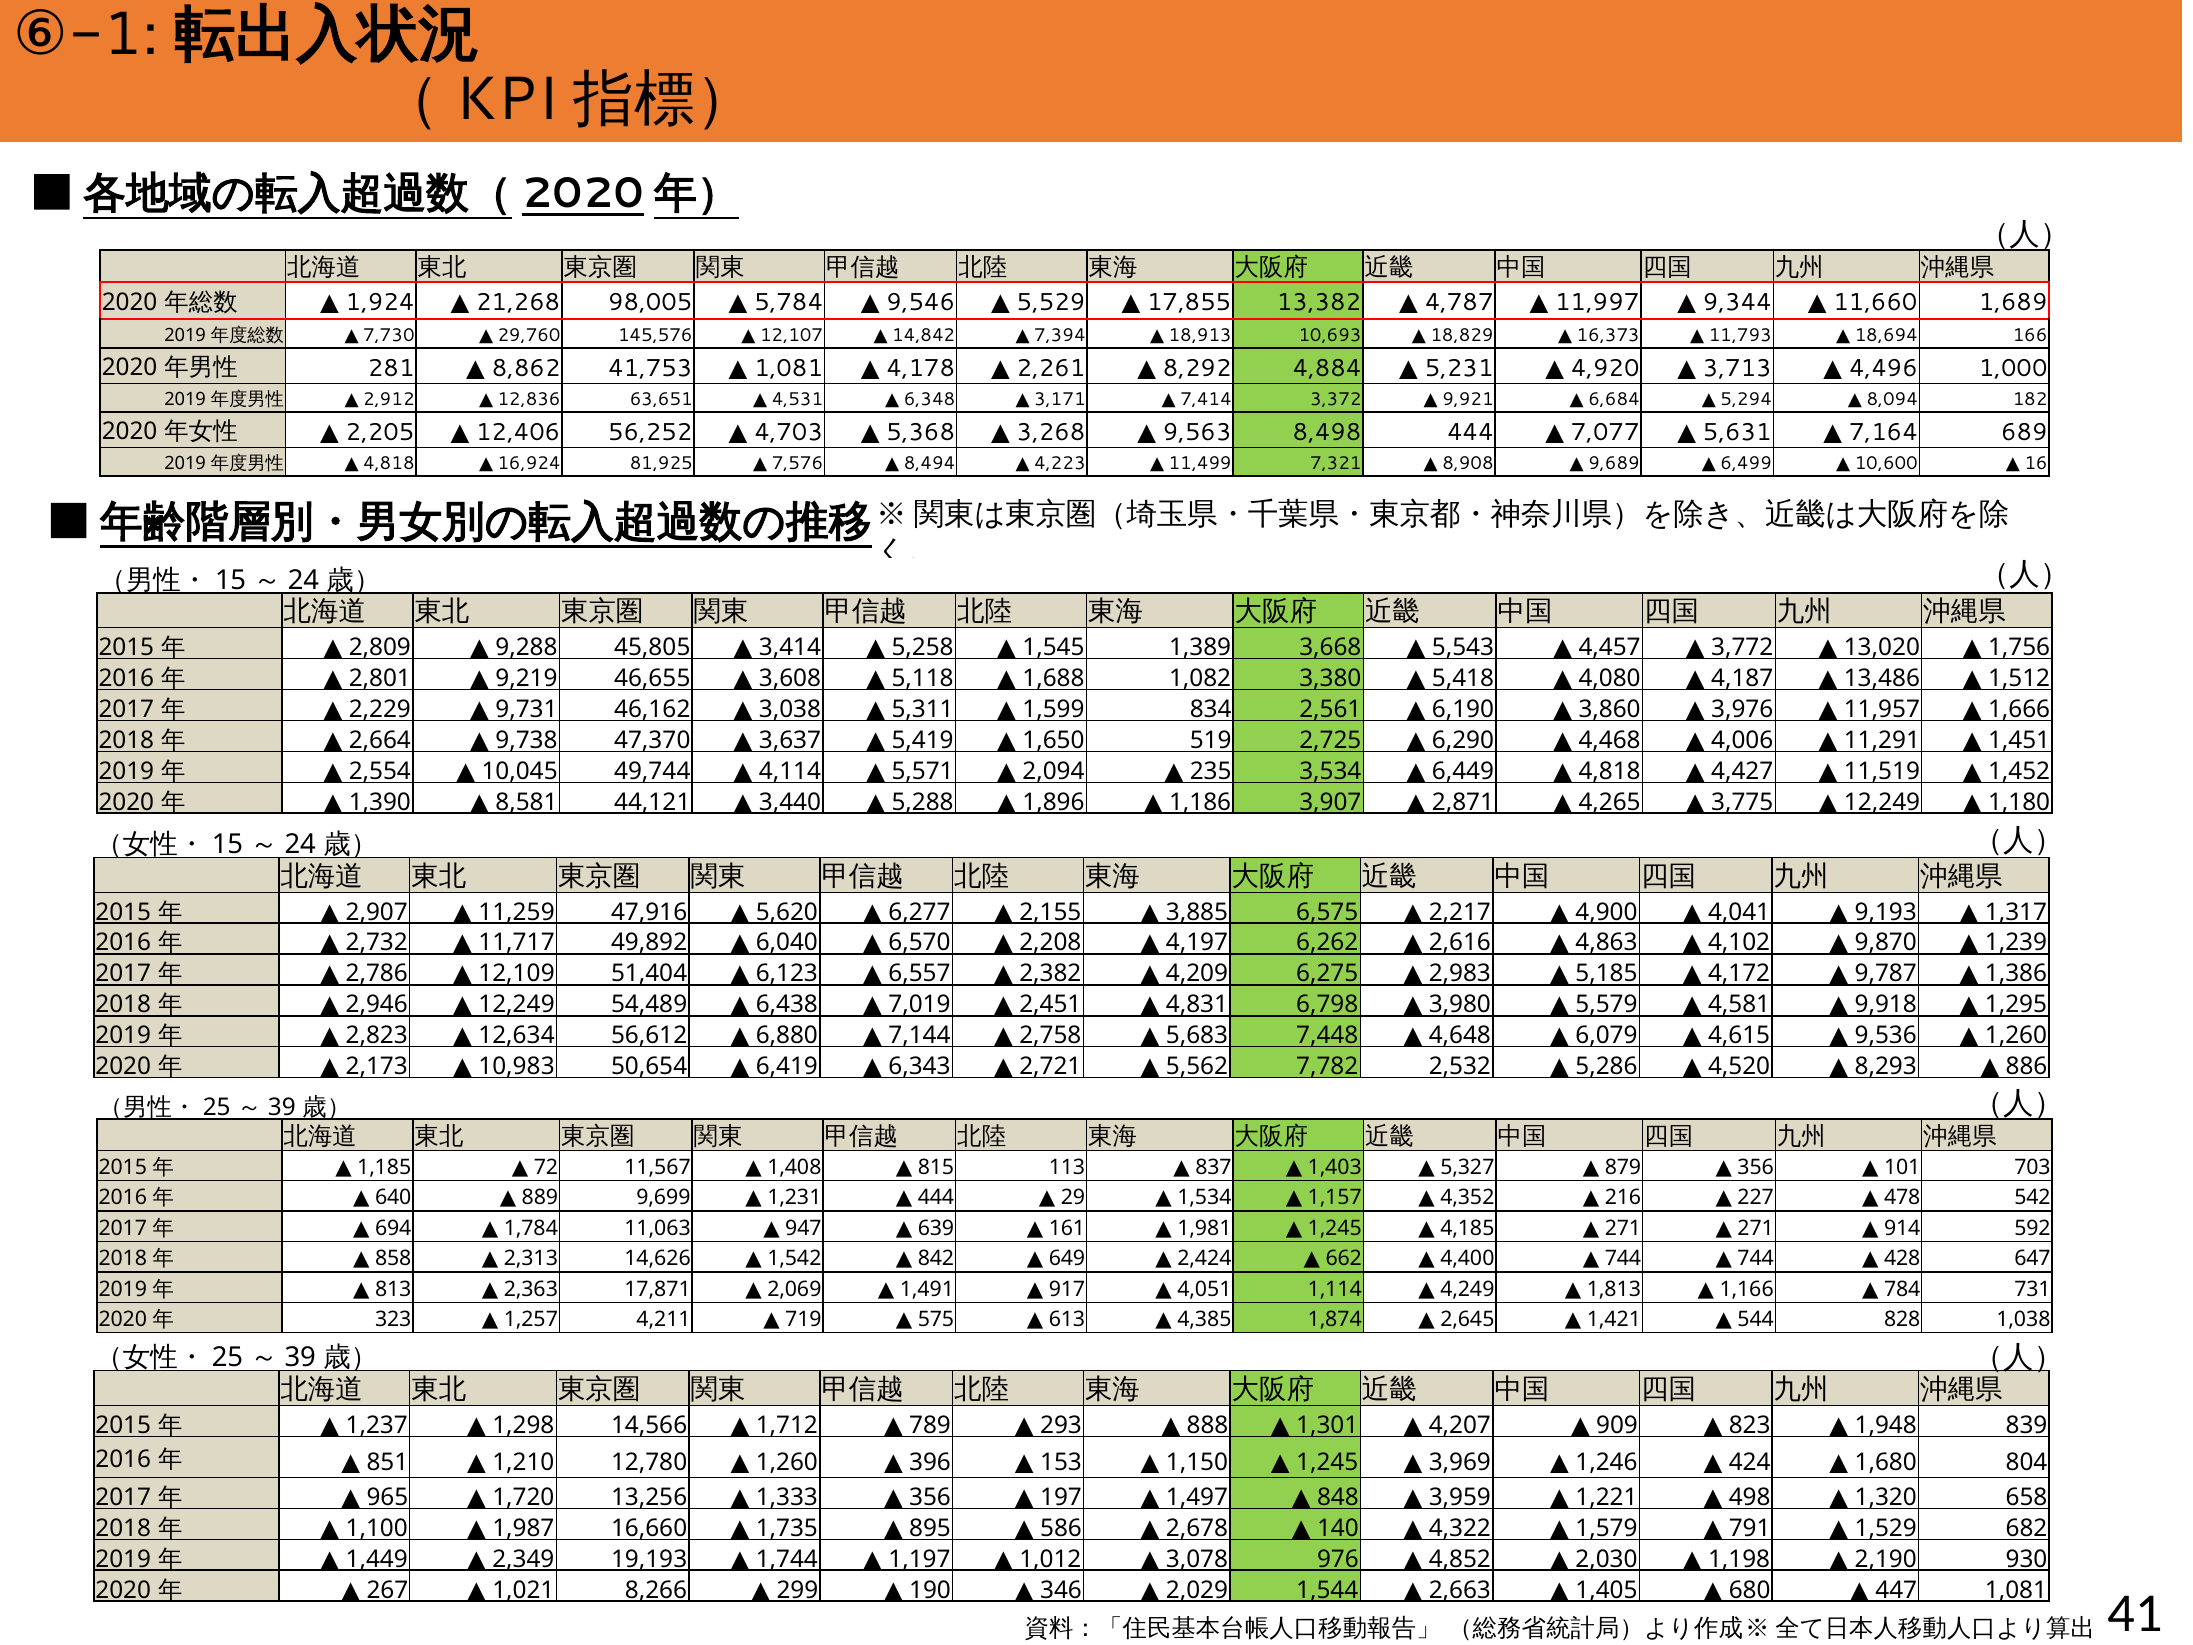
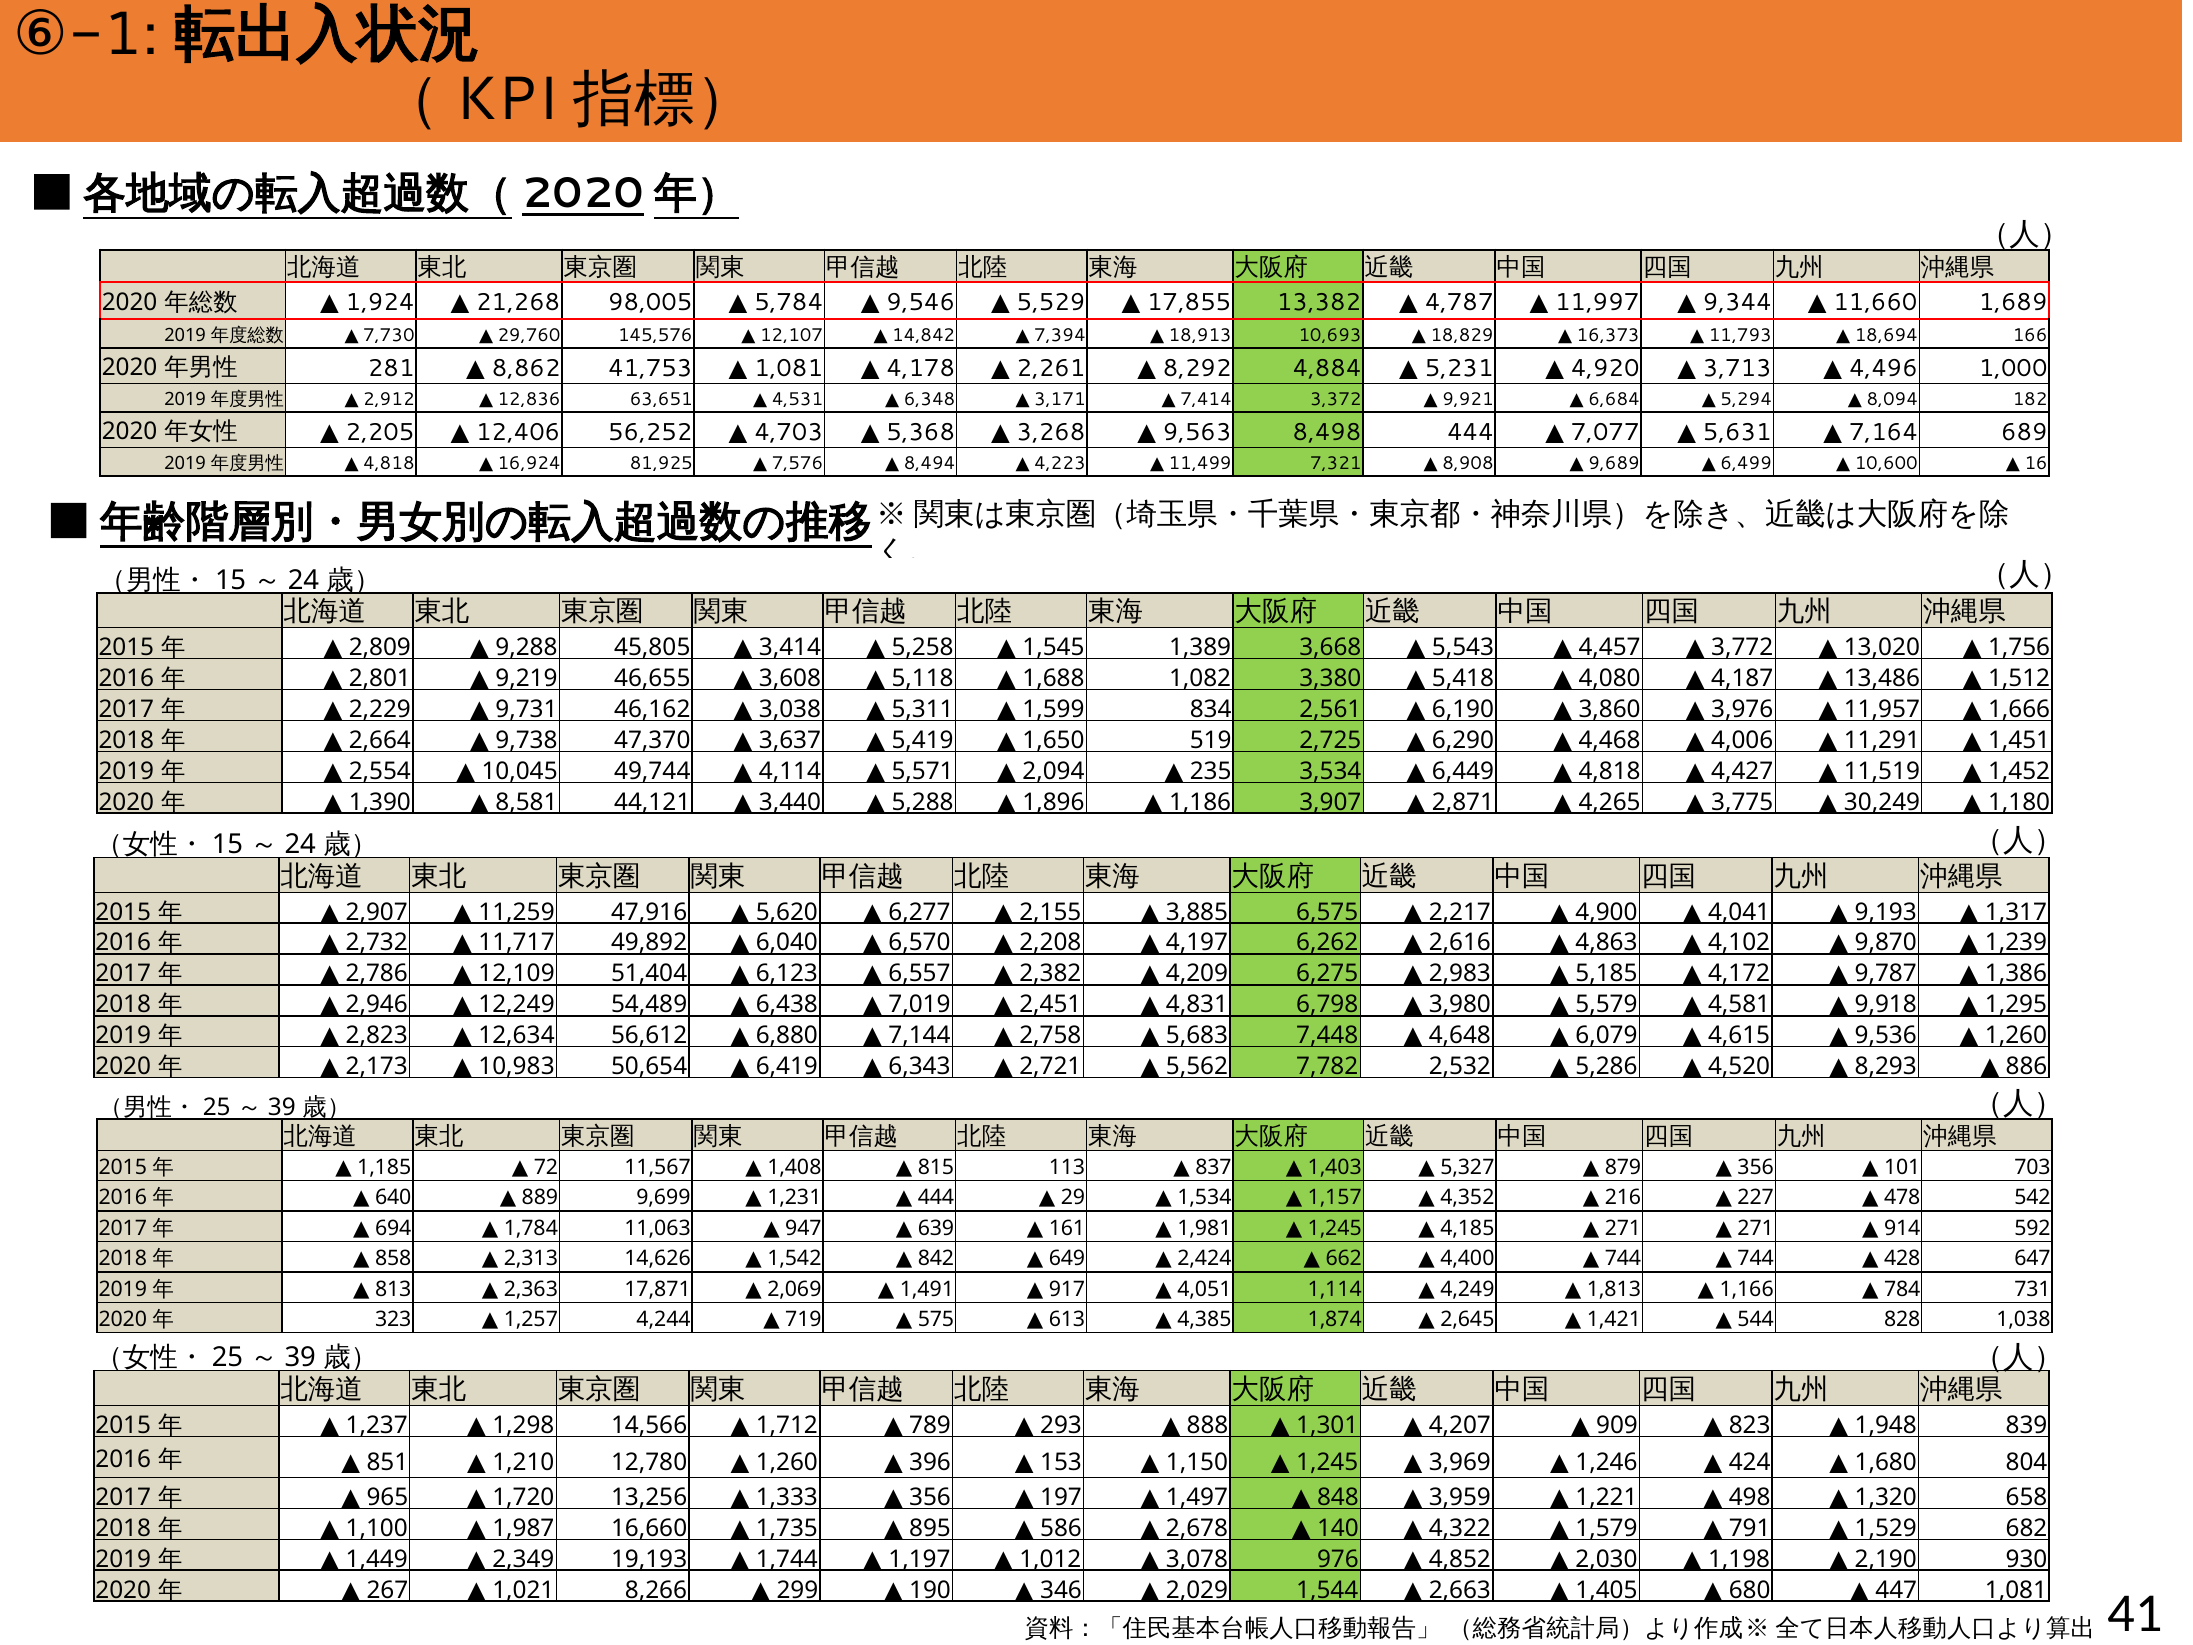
12,249: 12,249 -> 30,249 (1882, 802)
4,211: 4,211 -> 4,244 (664, 1319)
